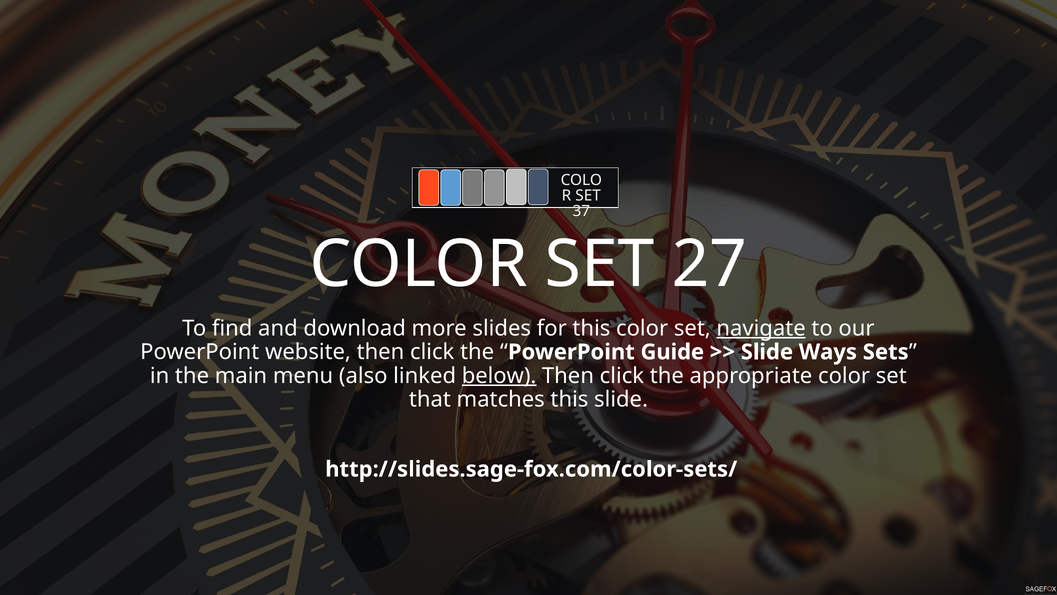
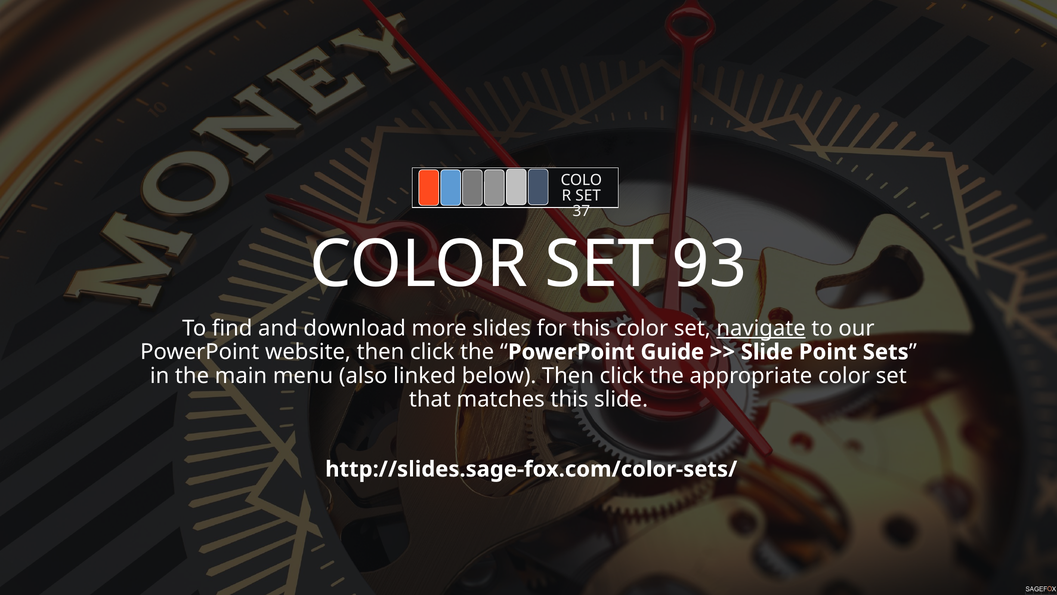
27: 27 -> 93 (709, 264)
Ways: Ways -> Point (828, 352)
below underline: present -> none (499, 376)
